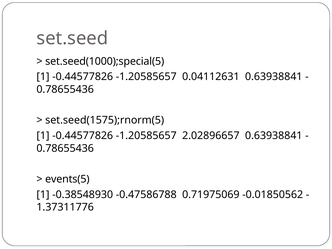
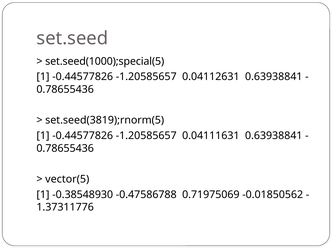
set.seed(1575);rnorm(5: set.seed(1575);rnorm(5 -> set.seed(3819);rnorm(5 (105, 120)
2.02896657: 2.02896657 -> 0.04111631 (211, 136)
events(5: events(5 -> vector(5 (67, 179)
